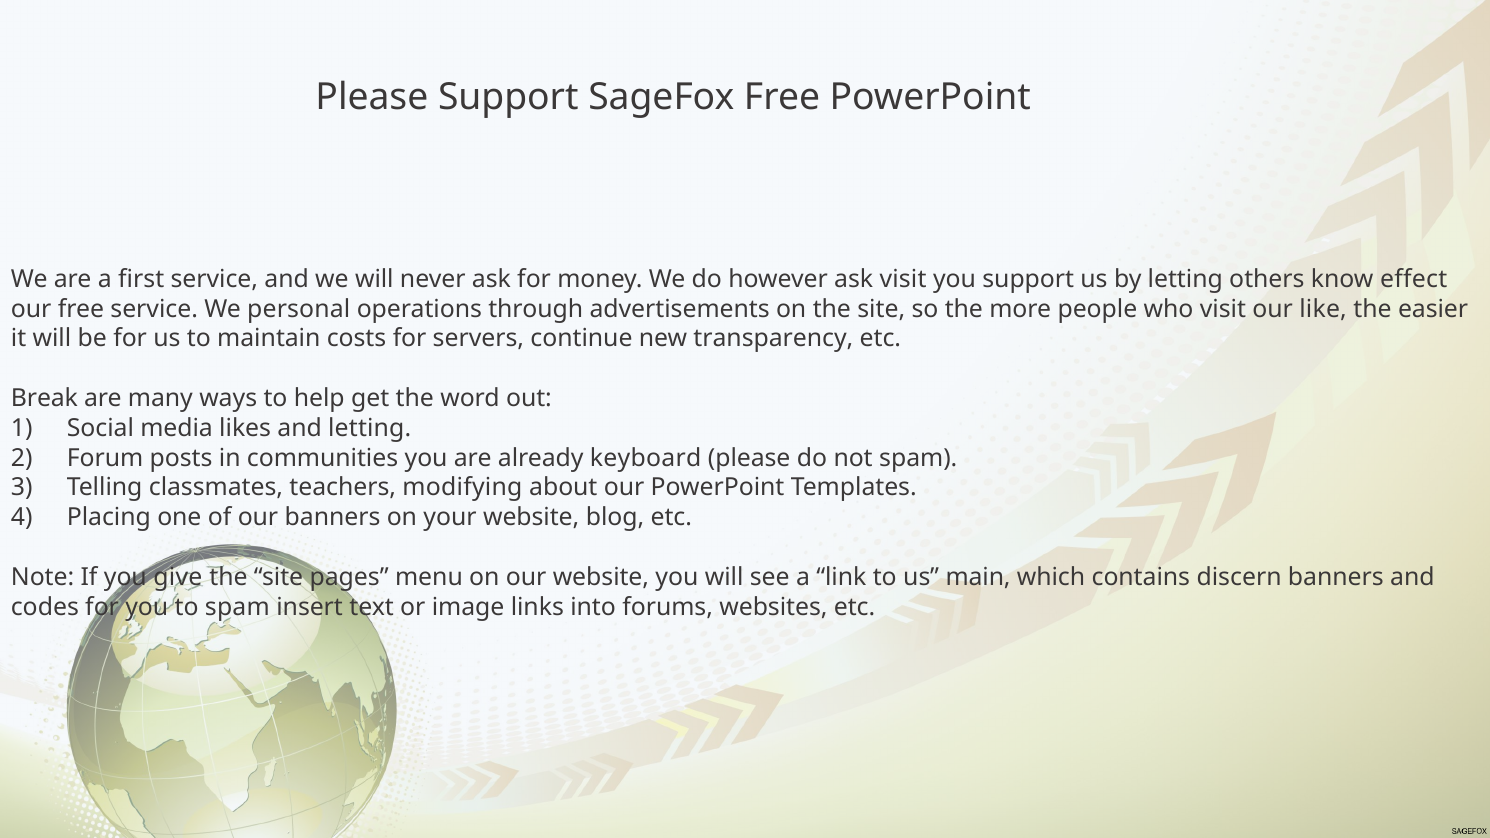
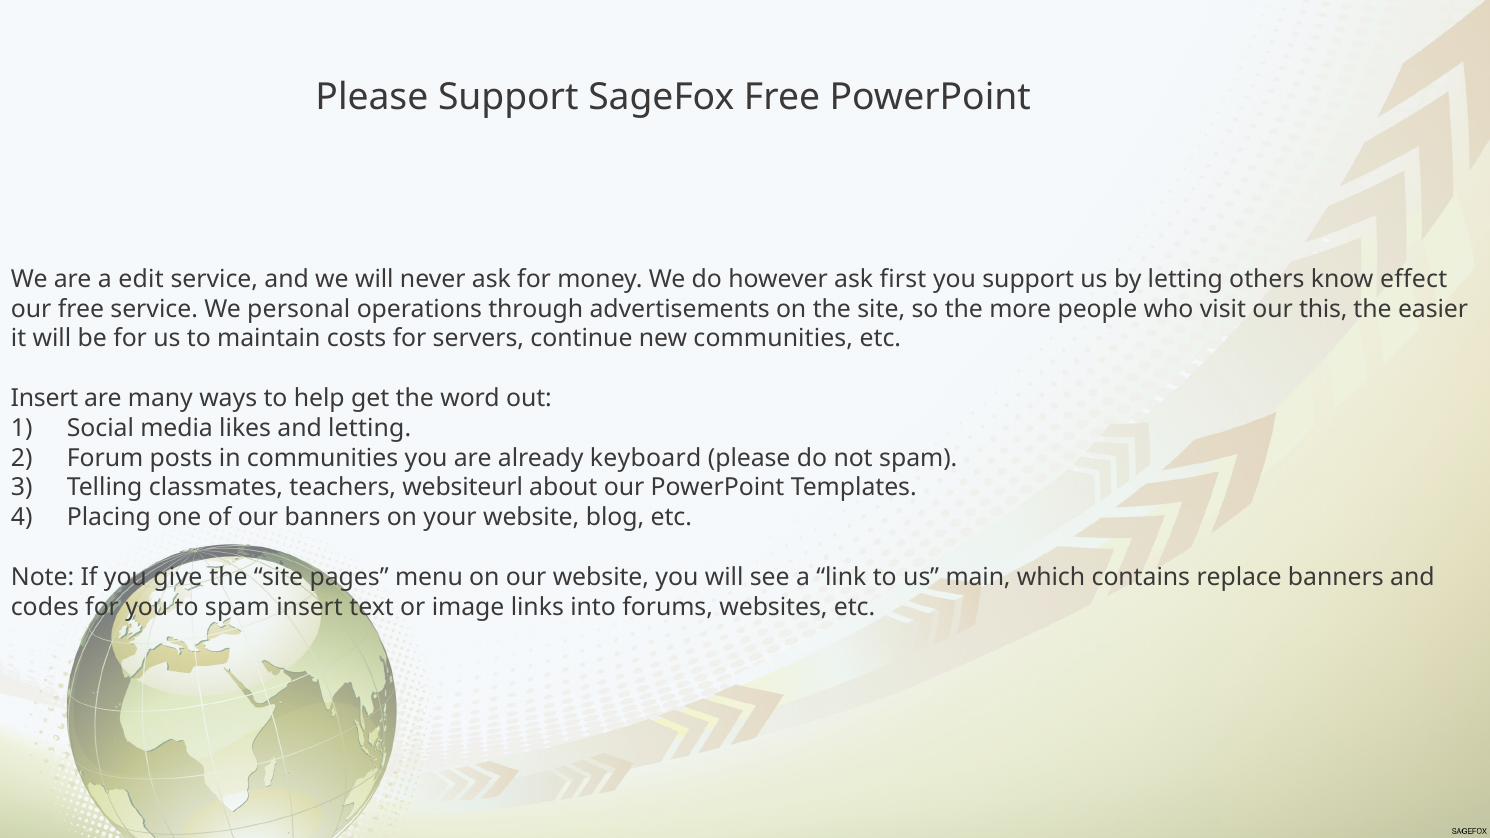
first: first -> edit (141, 279)
ask visit: visit -> first (903, 279)
like: like -> this (1323, 309)
new transparency: transparency -> communities (773, 339)
Break: Break -> Insert (44, 398)
modifying: modifying -> websiteurl (463, 488)
discern: discern -> replace (1239, 577)
